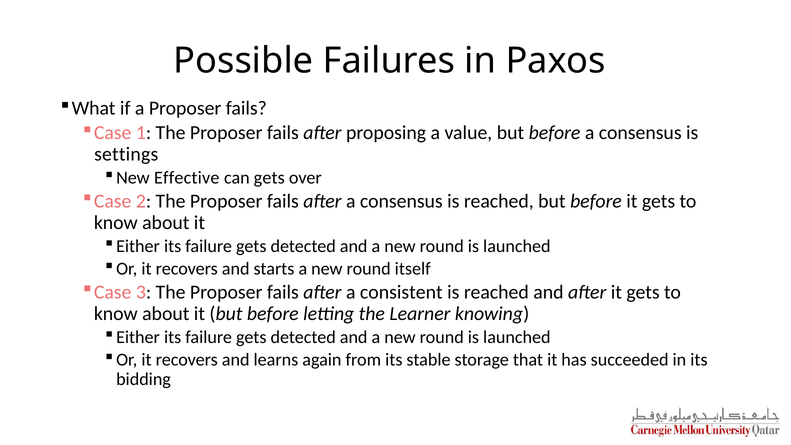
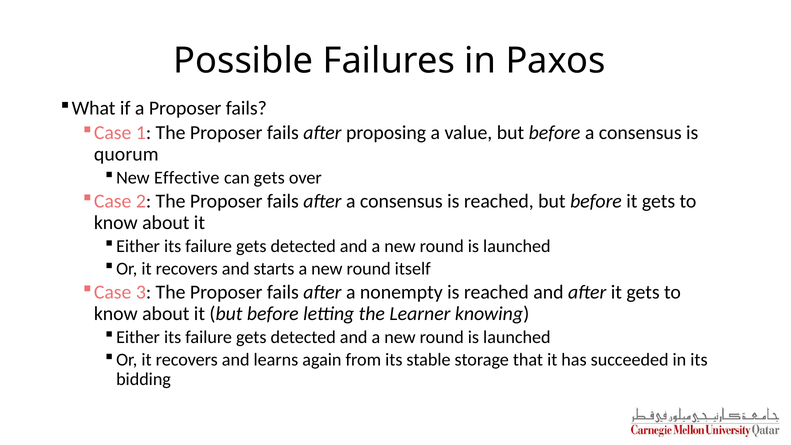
settings: settings -> quorum (126, 154)
consistent: consistent -> nonempty (401, 292)
